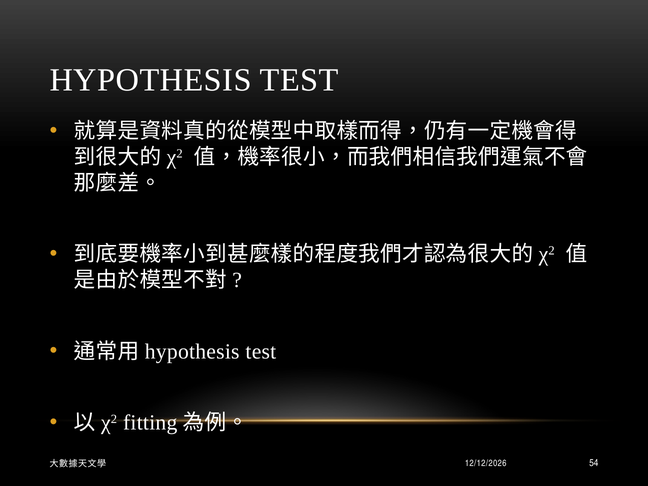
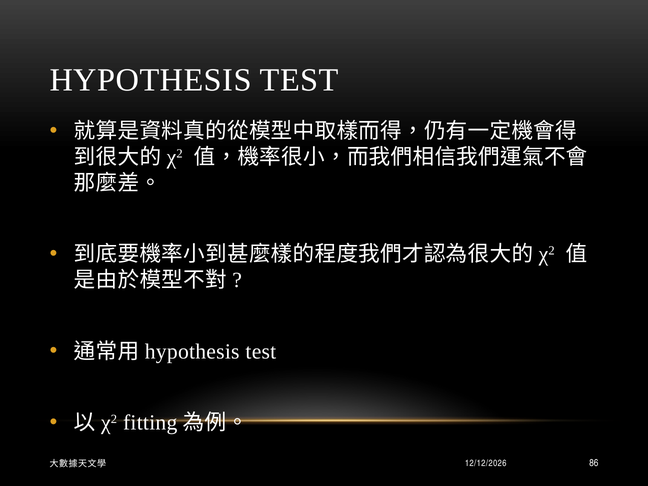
54: 54 -> 86 (594, 463)
